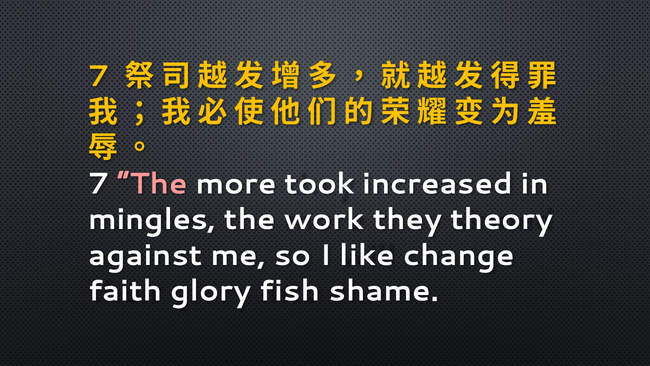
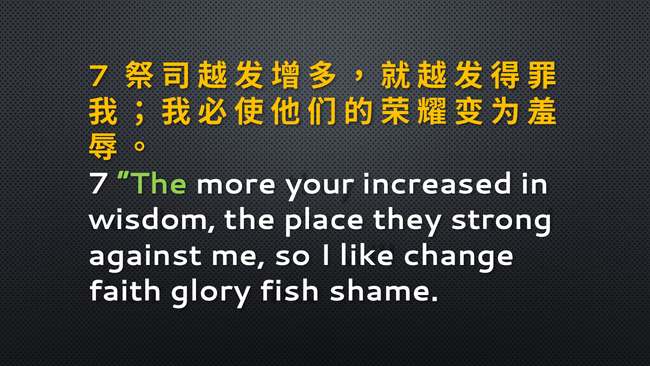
The colour: pink -> light green (153, 184)
took: took -> your (320, 184)
mingles: mingles -> wisdom (152, 219)
work: work -> place (324, 219)
theory: theory -> strong (502, 219)
